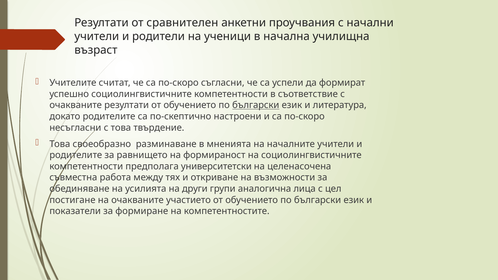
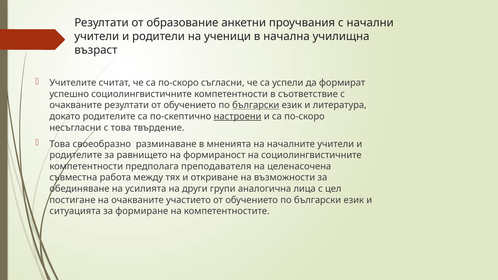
сравнителен: сравнителен -> образование (182, 23)
настроени underline: none -> present (238, 116)
университетски: университетски -> преподавателя (216, 166)
показатели: показатели -> ситуацията (75, 211)
